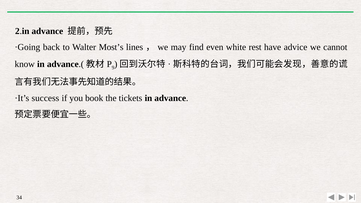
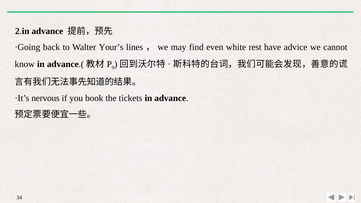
Most’s: Most’s -> Your’s (111, 47)
success: success -> nervous (45, 98)
